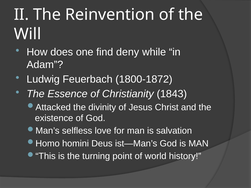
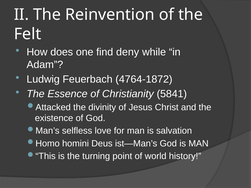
Will: Will -> Felt (28, 34)
1800-1872: 1800-1872 -> 4764-1872 (144, 79)
1843: 1843 -> 5841 (172, 94)
